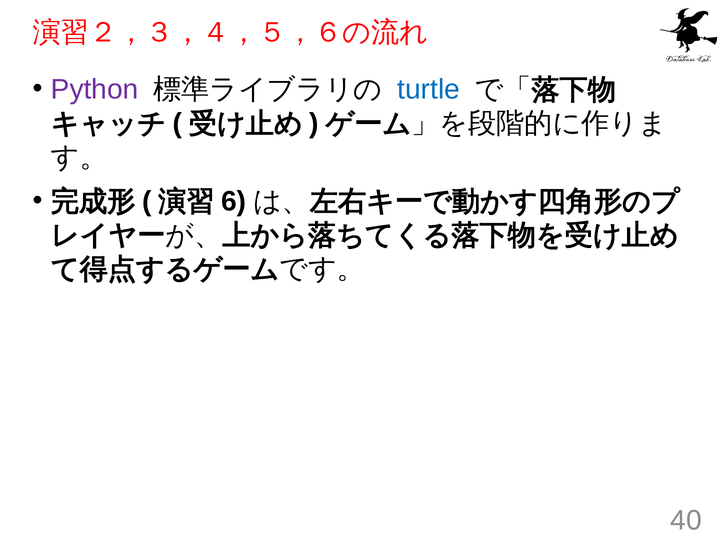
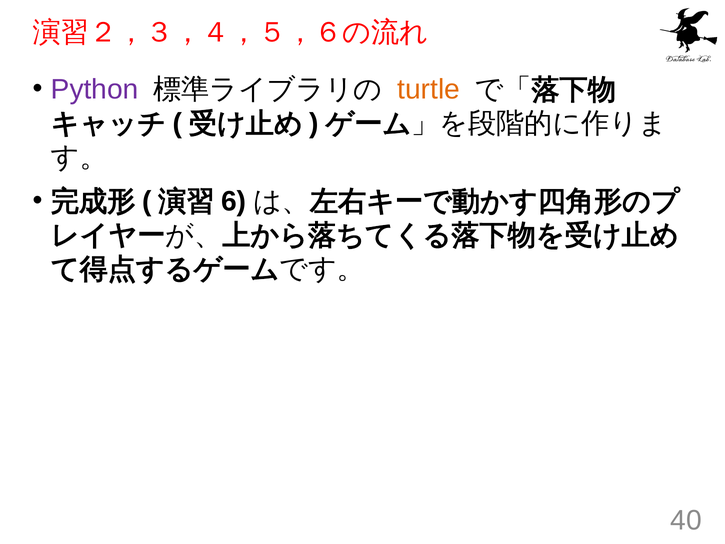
turtle colour: blue -> orange (429, 90)
